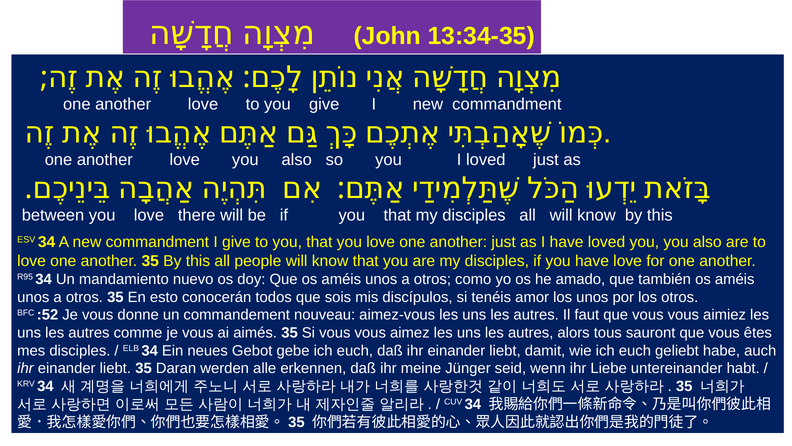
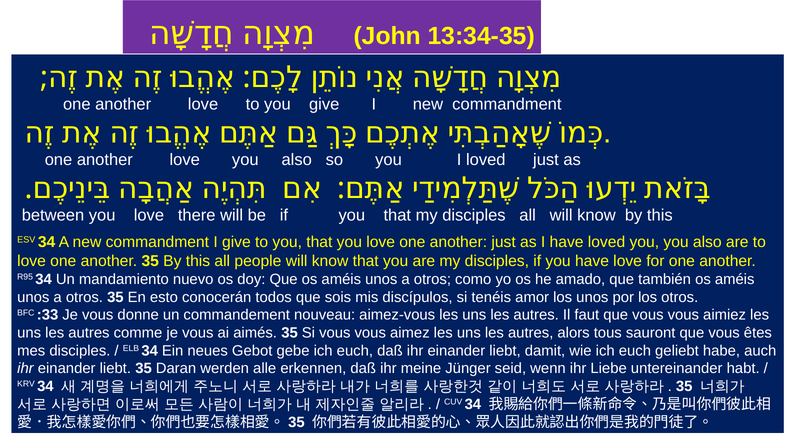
:52: :52 -> :33 (48, 315)
